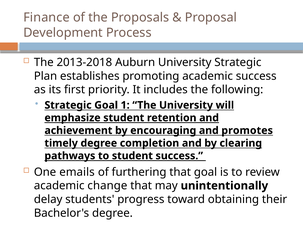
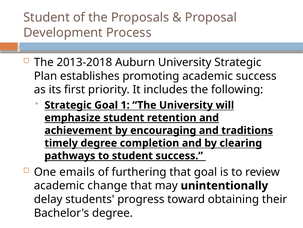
Finance: Finance -> Student (47, 18)
promotes: promotes -> traditions (247, 130)
